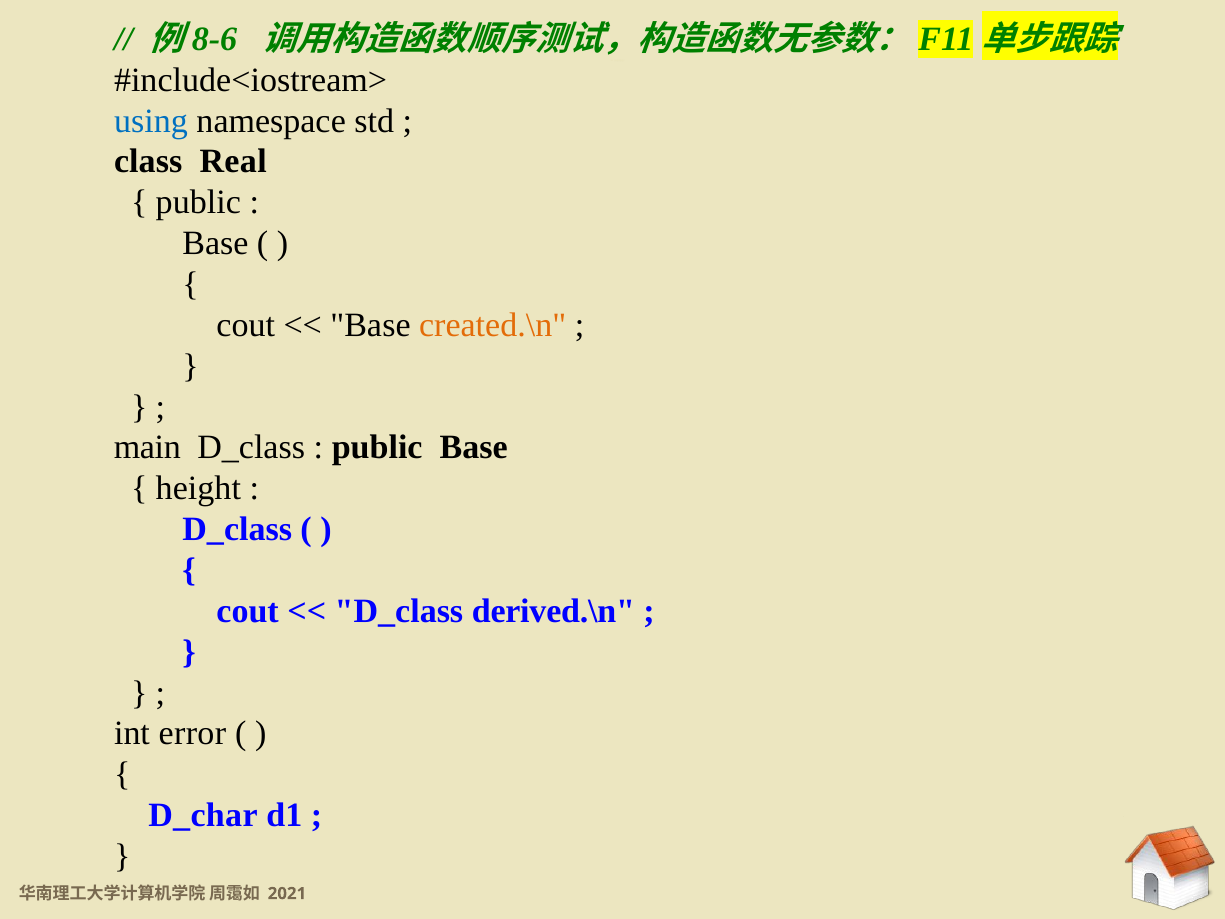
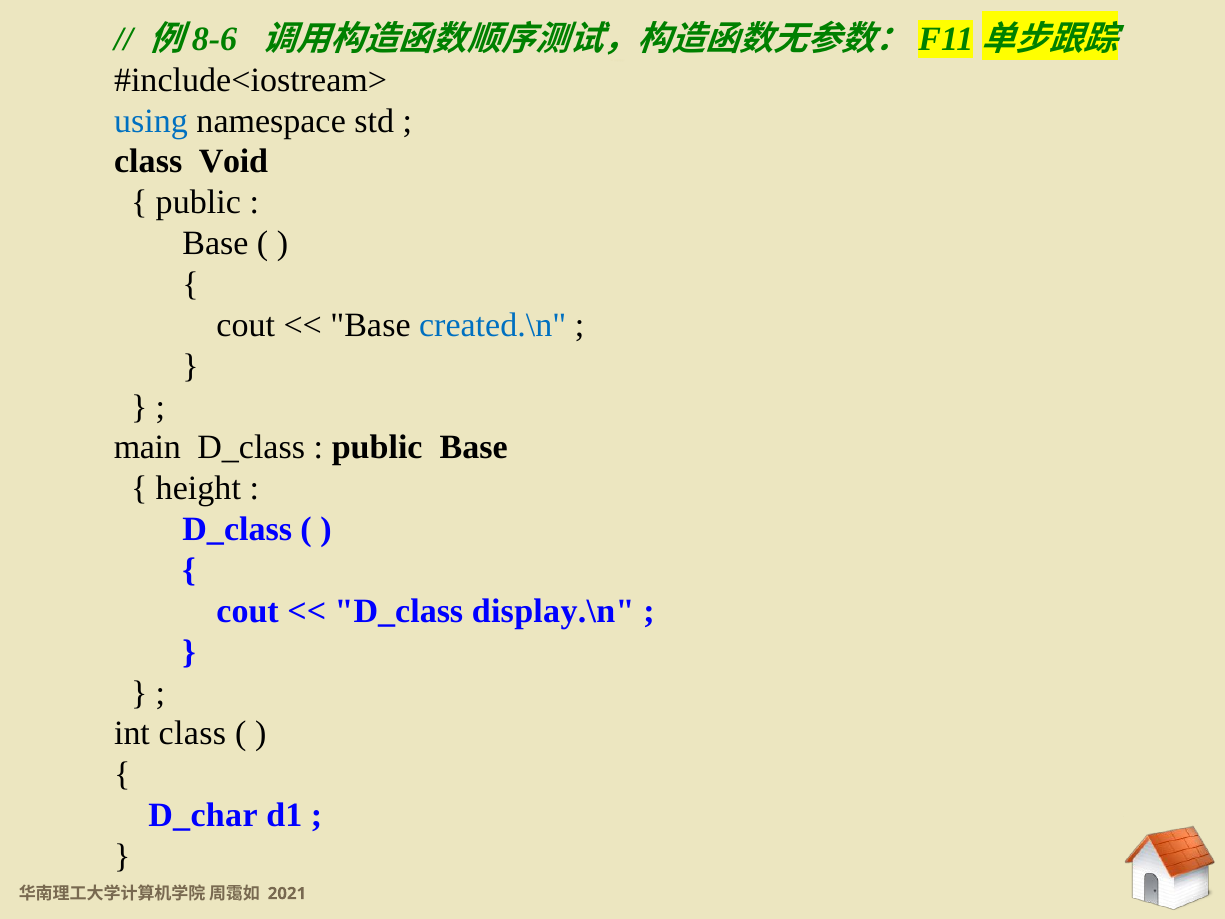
Real: Real -> Void (233, 162)
created.\n colour: orange -> blue (493, 325)
derived.\n: derived.\n -> display.\n (553, 611)
int error: error -> class (192, 734)
